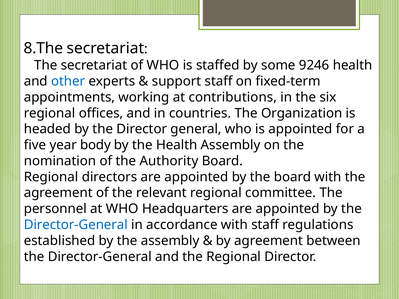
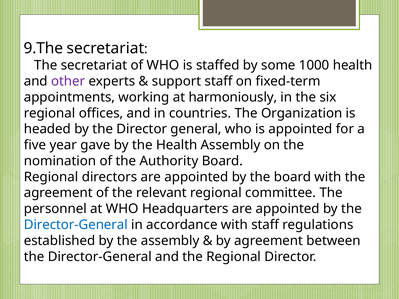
8.The: 8.The -> 9.The (43, 48)
9246: 9246 -> 1000 (314, 65)
other colour: blue -> purple (68, 81)
contributions: contributions -> harmoniously (233, 97)
body: body -> gave (95, 145)
